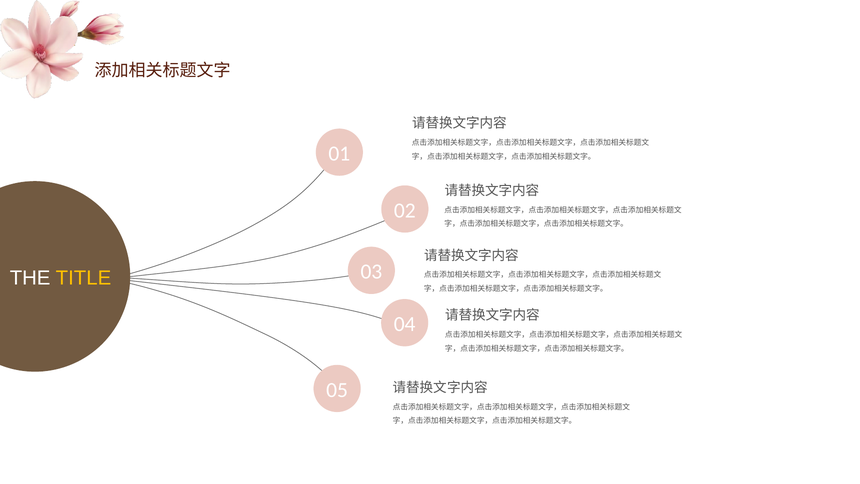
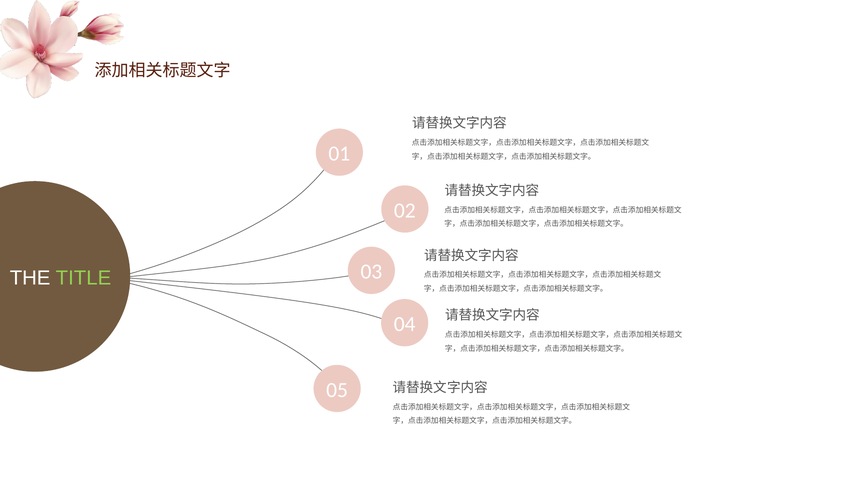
TITLE colour: yellow -> light green (83, 278)
